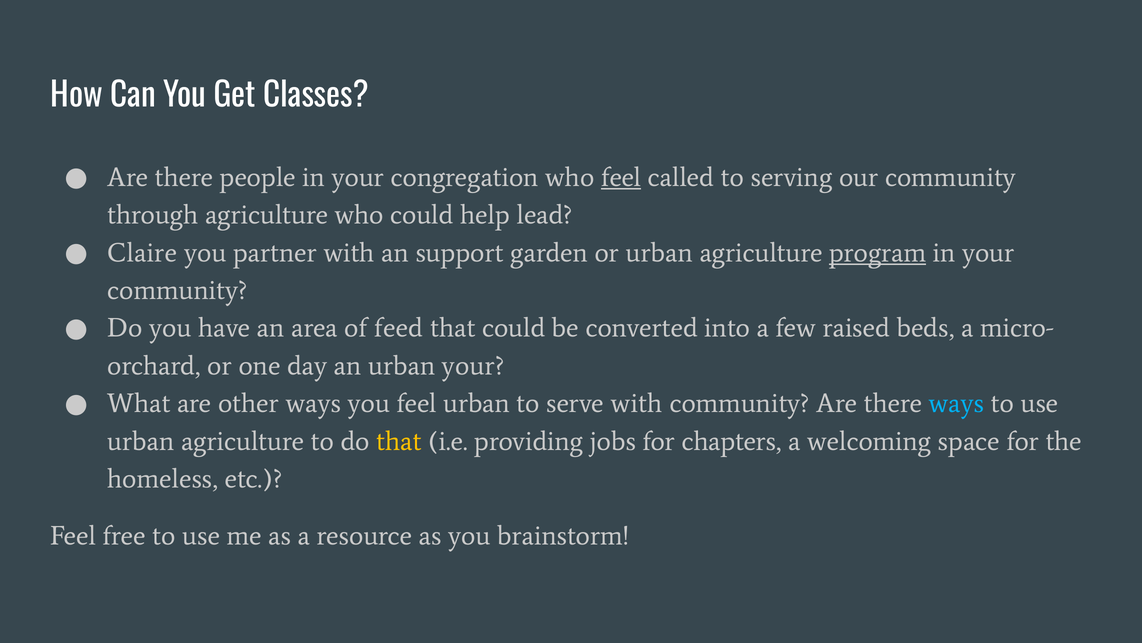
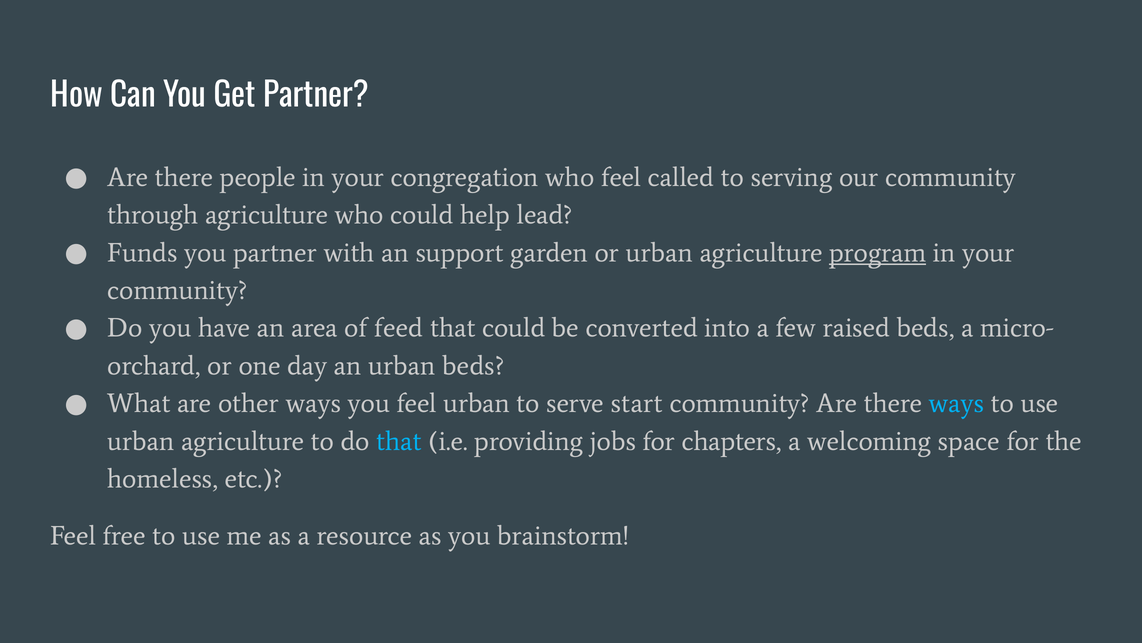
Get Classes: Classes -> Partner (316, 96)
feel underline: present -> none (621, 177)
Claire: Claire -> Funds (142, 252)
urban your: your -> beds (473, 365)
serve with: with -> start (637, 403)
that colour: yellow -> light blue (399, 441)
